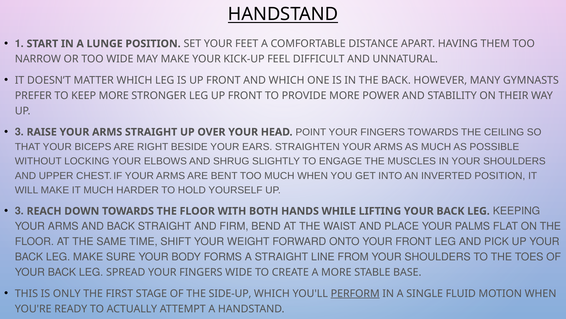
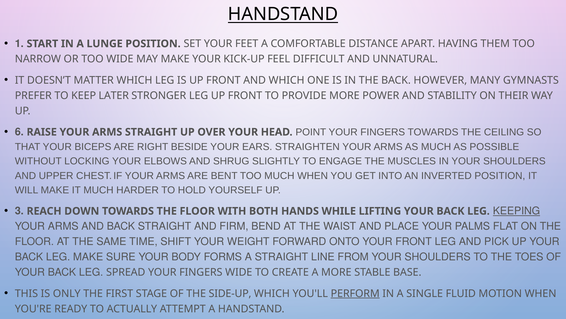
KEEP MORE: MORE -> LATER (114, 95)
3: 3 -> 6 (19, 132)
KEEPING underline: none -> present (516, 211)
